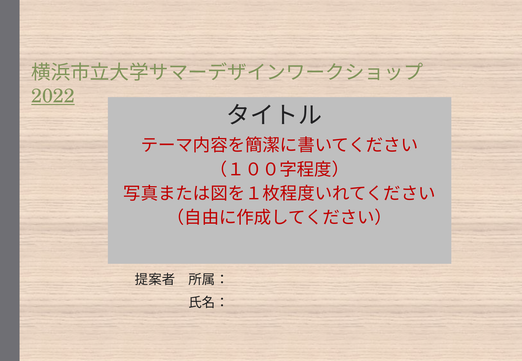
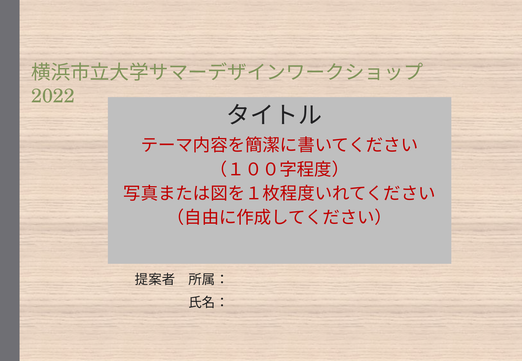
2022 underline: present -> none (53, 96)
